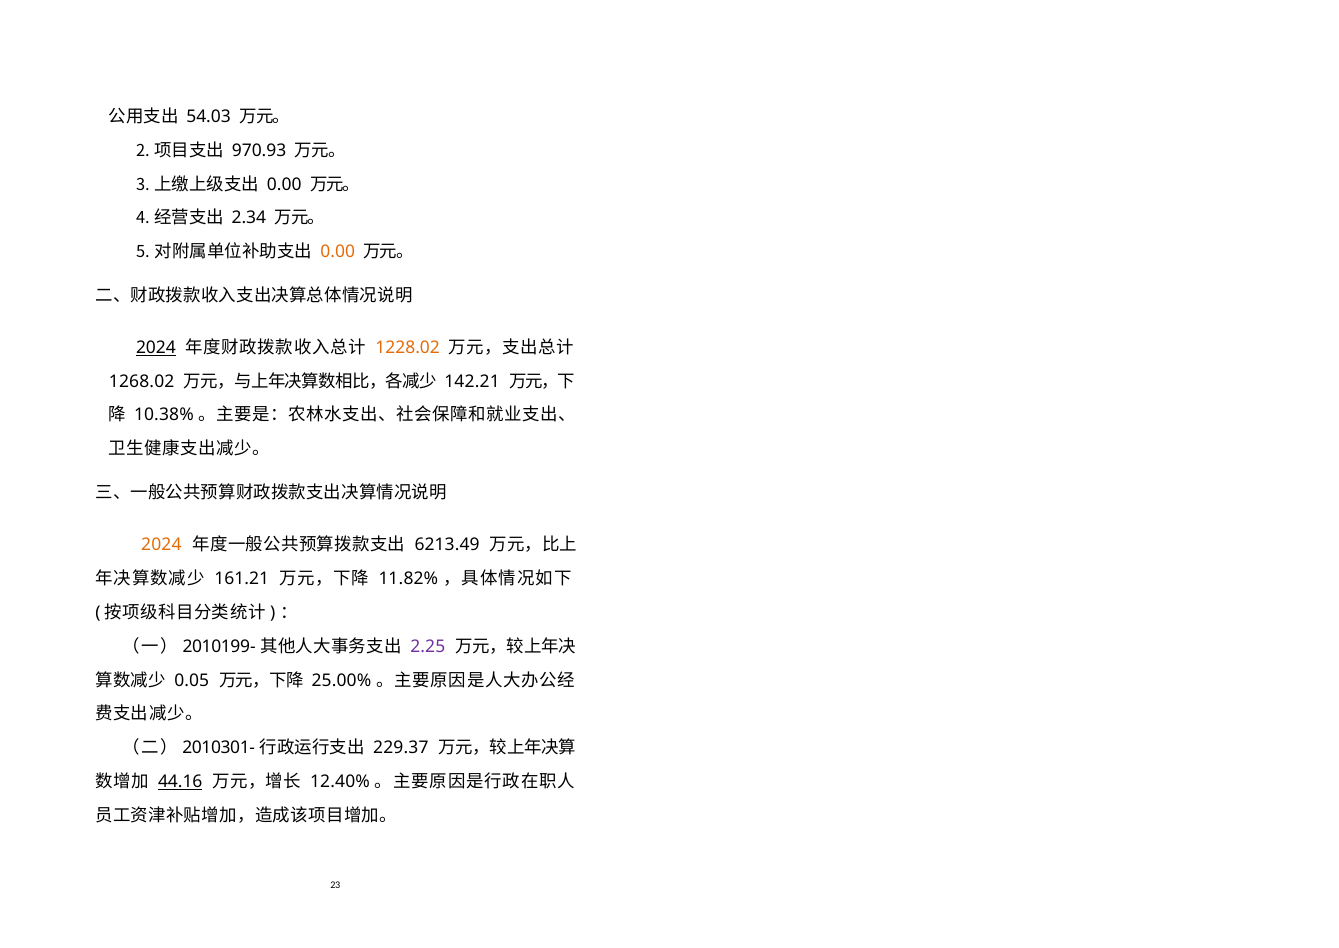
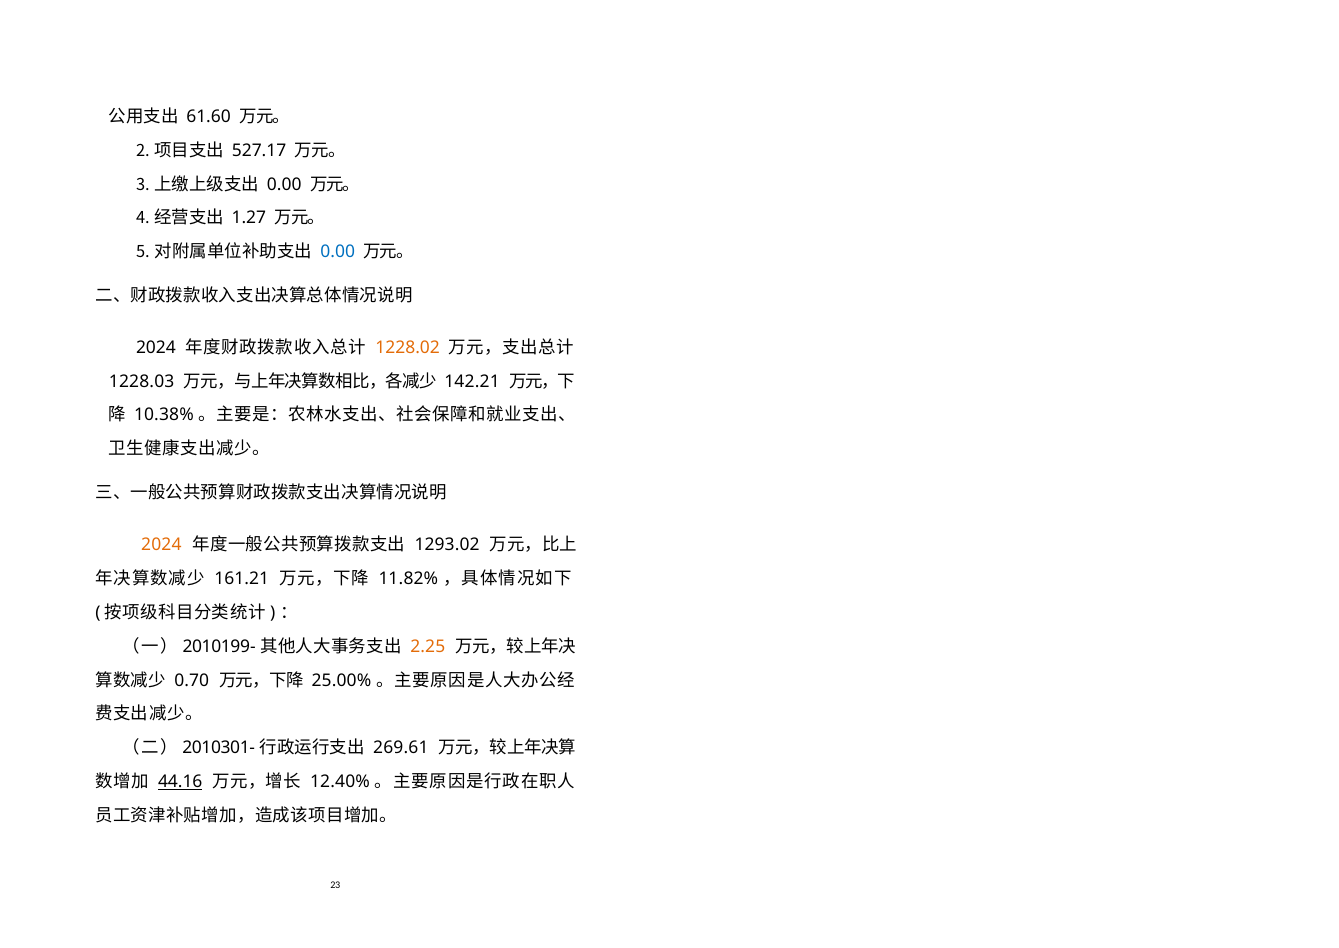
54.03: 54.03 -> 61.60 (209, 117)
970.93: 970.93 -> 527.17 (259, 150)
2.34: 2.34 -> 1.27 (249, 218)
0.00 colour: orange -> blue (338, 252)
2024 underline: present -> none (156, 348)
1268.02: 1268.02 -> 1228.03 (142, 381)
6213.49: 6213.49 -> 1293.02 (447, 545)
2.25 colour: purple -> orange (428, 646)
0.05: 0.05 -> 0.70 (192, 680)
229.37: 229.37 -> 269.61 (401, 748)
